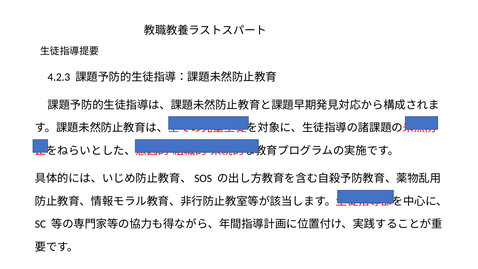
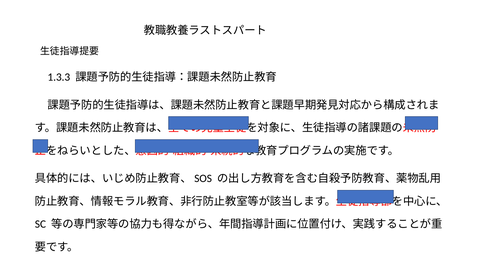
4.2.3: 4.2.3 -> 1.3.3 (59, 77)
